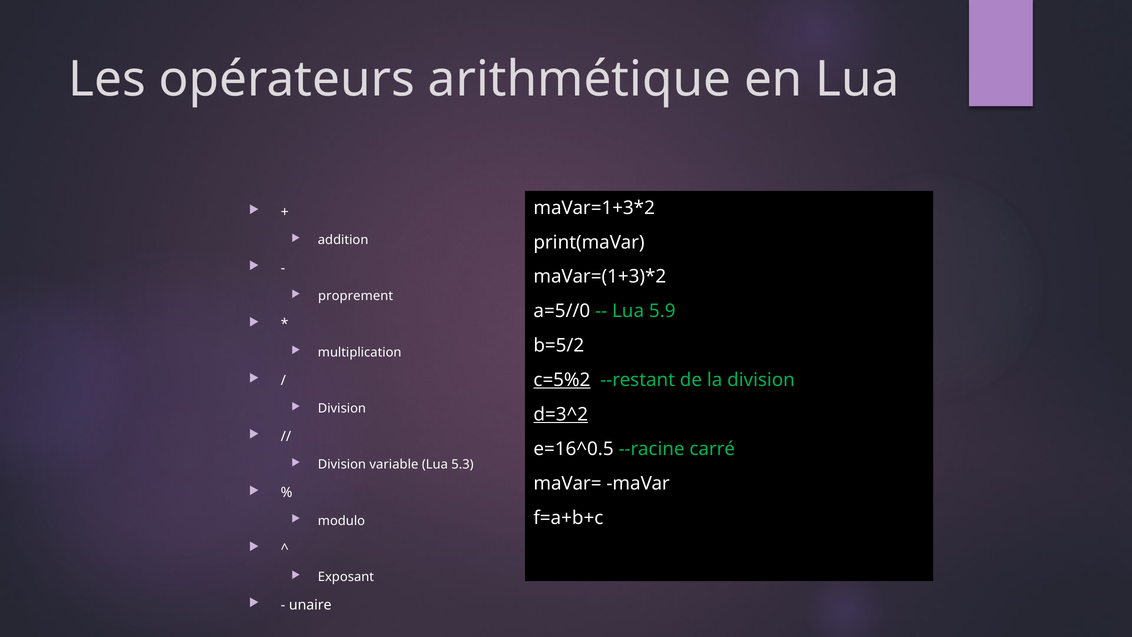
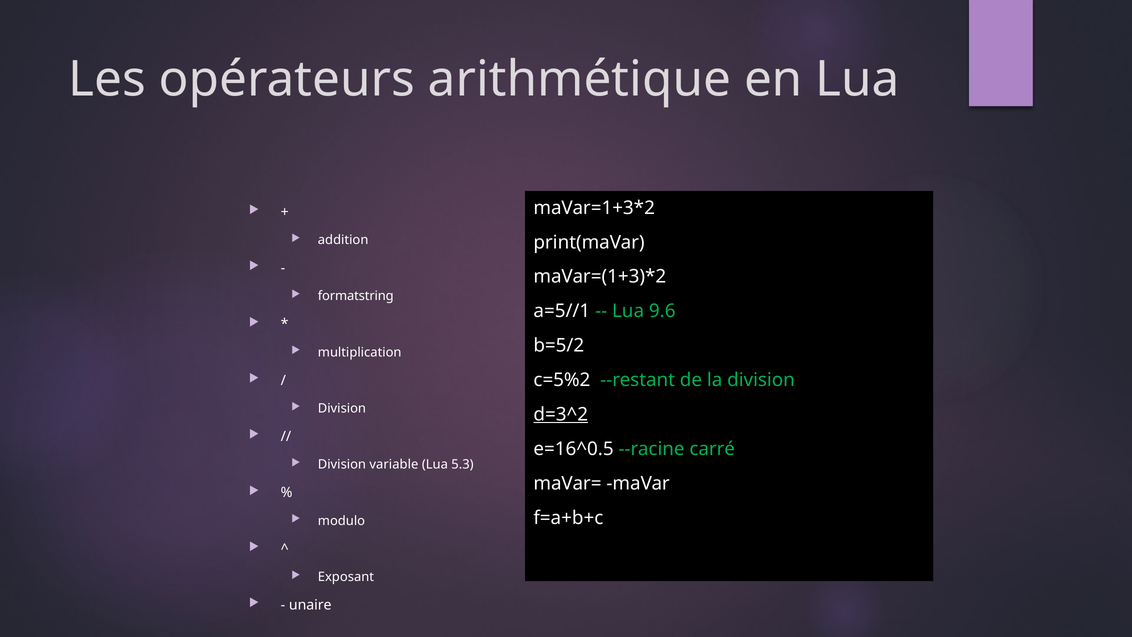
proprement: proprement -> formatstring (356, 296)
a=5//0: a=5//0 -> a=5//1 (562, 311)
5.9: 5.9 -> 9.6 (662, 311)
c=5%2 underline: present -> none (562, 380)
